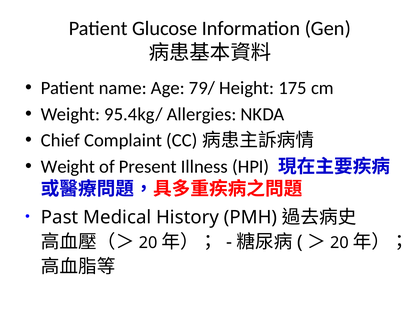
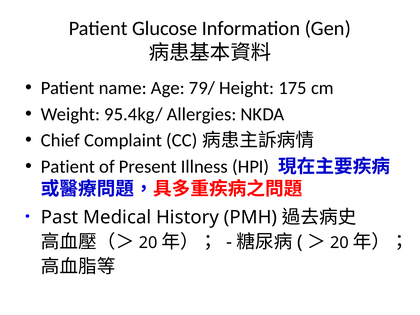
Weight: Weight -> Patient (68, 167)
